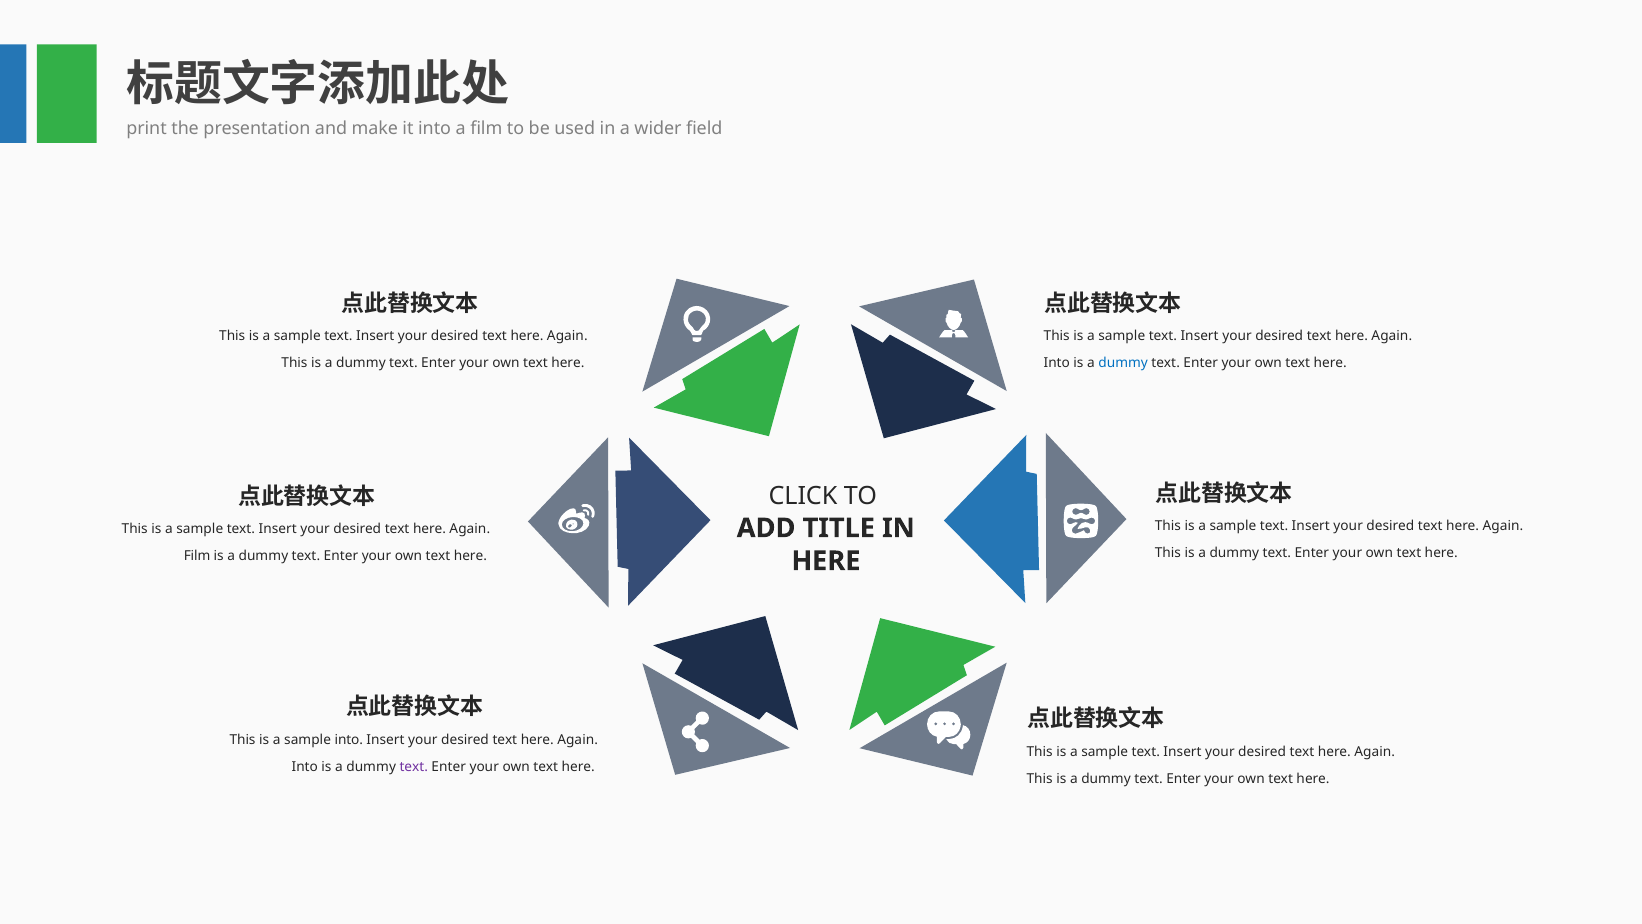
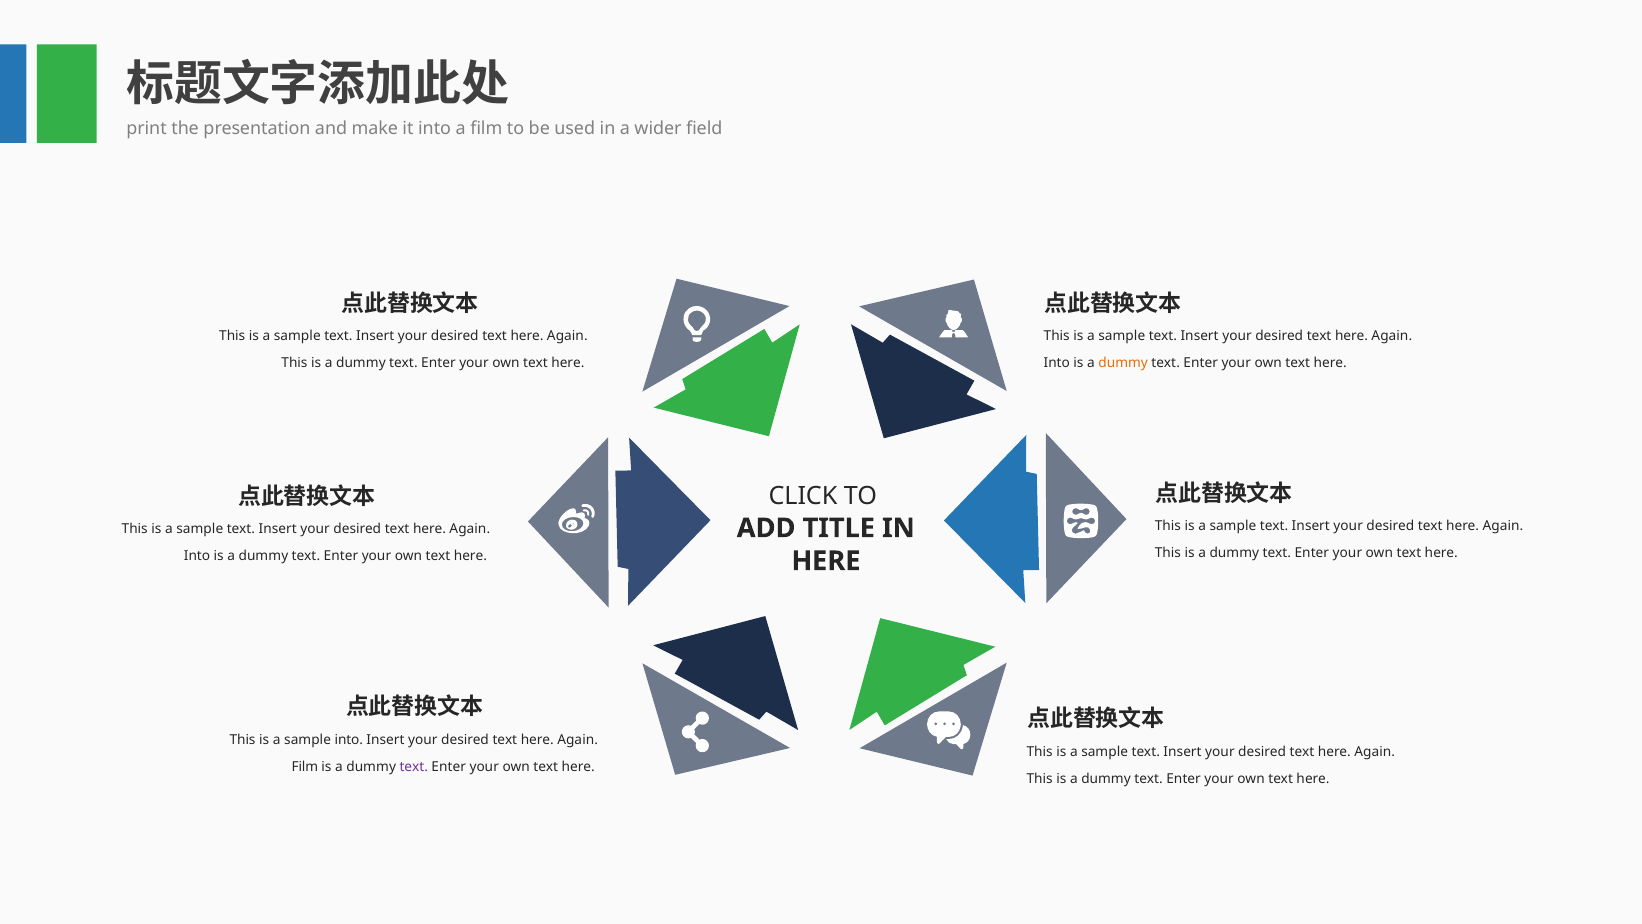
dummy colour: blue -> orange (1123, 363)
Film: Film -> Into (197, 556)
Into: Into -> Film (305, 767)
